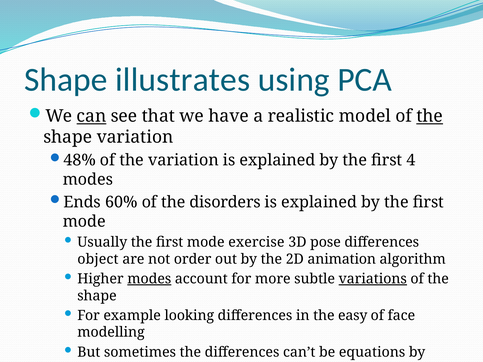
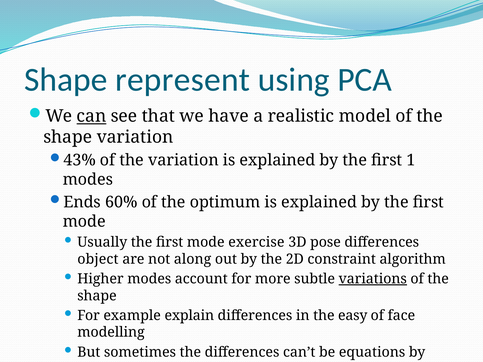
illustrates: illustrates -> represent (183, 80)
the underline: present -> none (430, 116)
48%: 48% -> 43% (80, 160)
4: 4 -> 1 (411, 160)
disorders: disorders -> optimum (225, 202)
order: order -> along (193, 259)
animation: animation -> constraint (342, 259)
modes underline: present -> none (149, 279)
looking: looking -> explain (189, 316)
